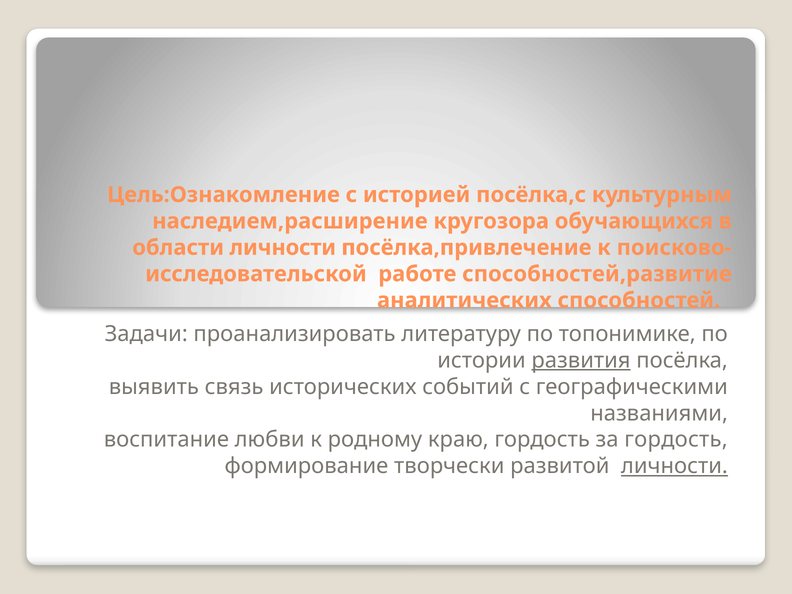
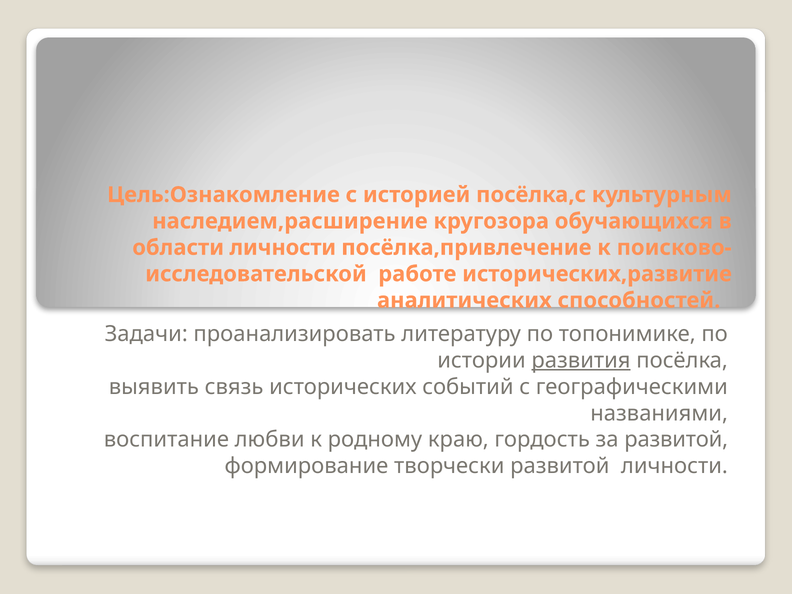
способностей,развитие: способностей,развитие -> исторических,развитие (597, 274)
за гордость: гордость -> развитой (676, 440)
личности underline: present -> none (674, 466)
